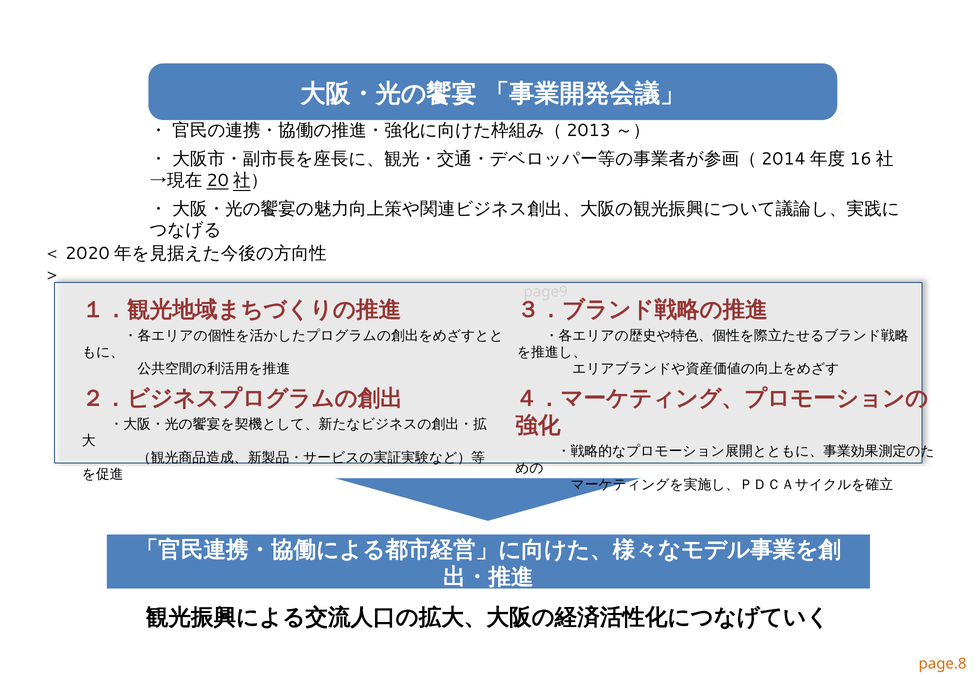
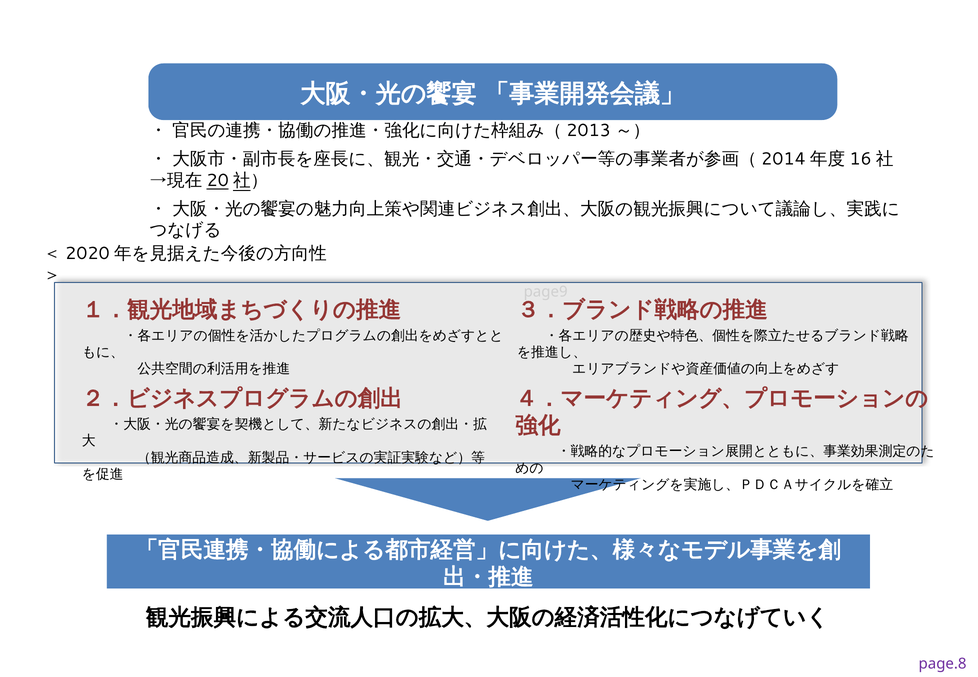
page.8 colour: orange -> purple (943, 664)
